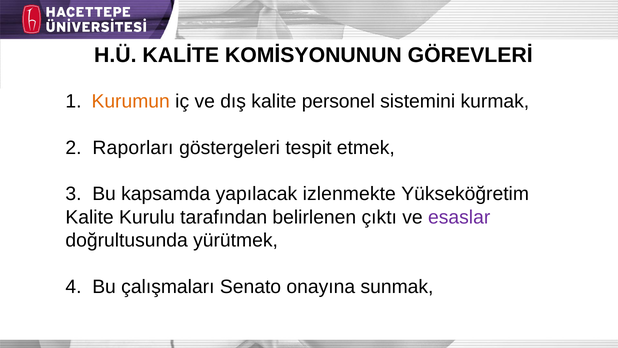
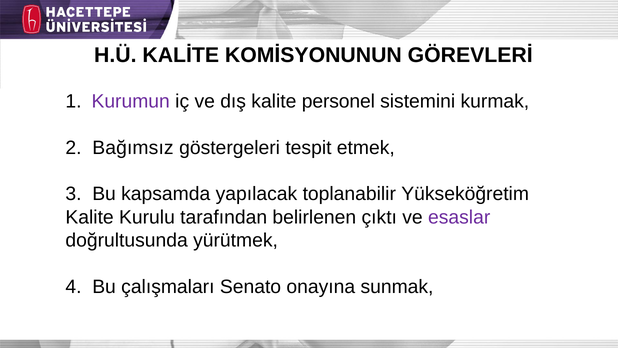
Kurumun colour: orange -> purple (131, 101)
Raporları: Raporları -> Bağımsız (133, 148)
izlenmekte: izlenmekte -> toplanabilir (349, 194)
